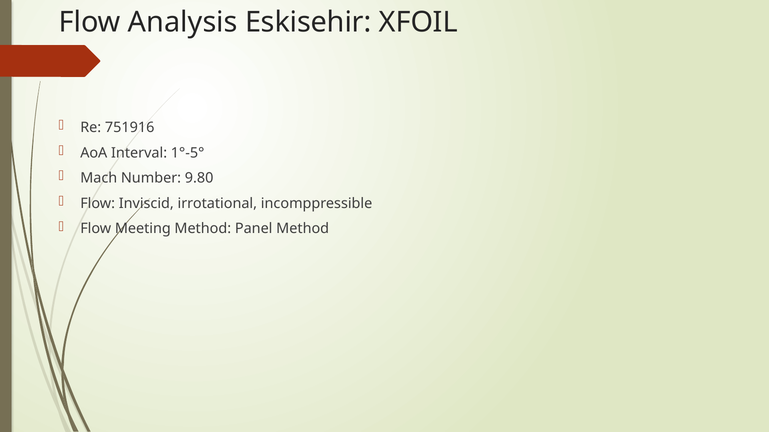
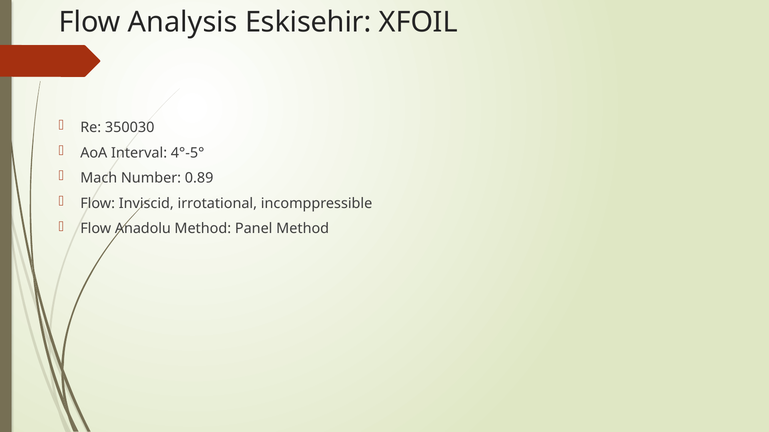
751916: 751916 -> 350030 (130, 128)
1°-5°: 1°-5° -> 4°-5° (188, 153)
9.80: 9.80 -> 0.89 (199, 178)
Meeting: Meeting -> Anadolu (143, 229)
